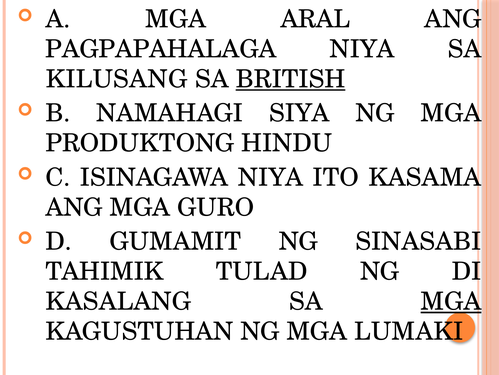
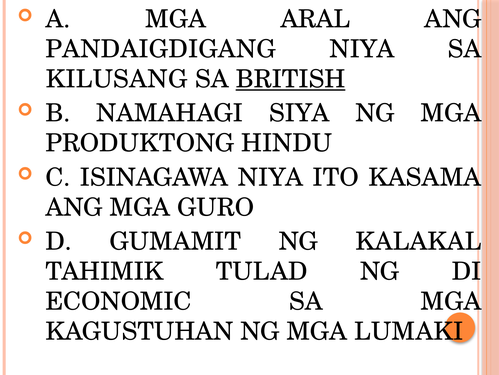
PAGPAPAHALAGA: PAGPAPAHALAGA -> PANDAIGDIGANG (161, 49)
SINASABI: SINASABI -> KALAKAL (418, 241)
KASALANG: KASALANG -> ECONOMIC (118, 301)
MGA underline: present -> none (451, 301)
